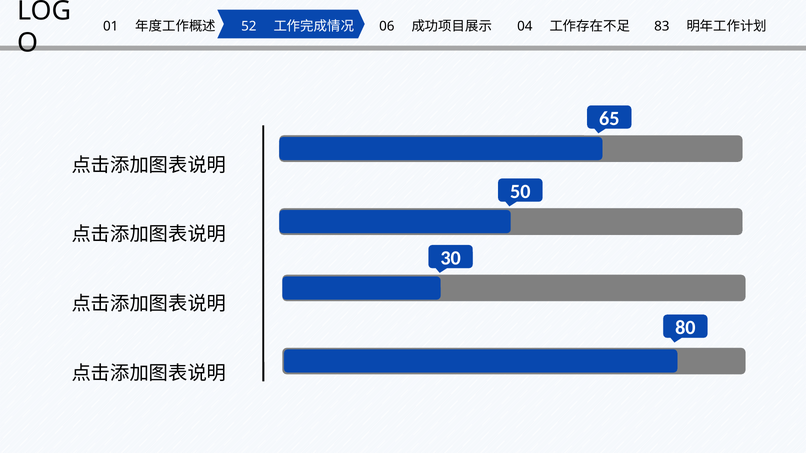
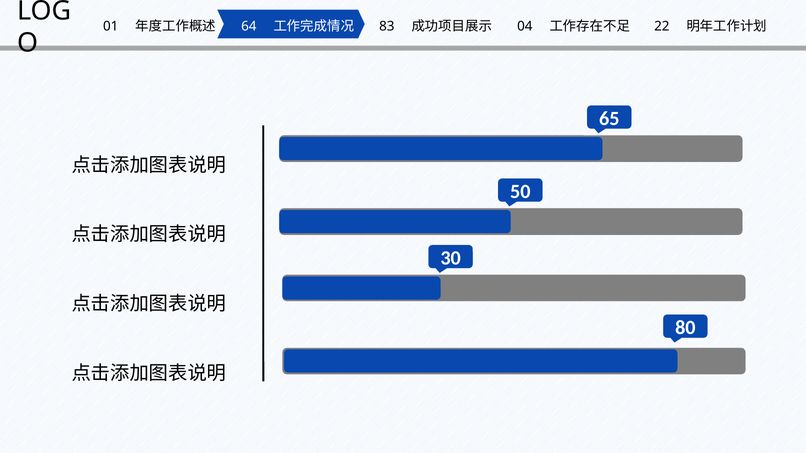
52: 52 -> 64 (249, 26)
06: 06 -> 83 (387, 26)
83: 83 -> 22 (662, 26)
